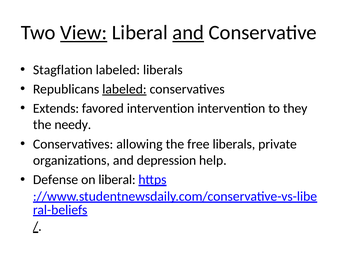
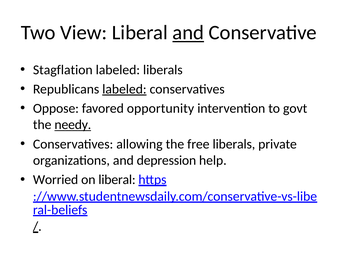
View underline: present -> none (84, 33)
Extends: Extends -> Oppose (56, 109)
favored intervention: intervention -> opportunity (160, 109)
they: they -> govt (295, 109)
needy underline: none -> present (73, 125)
Defense: Defense -> Worried (56, 180)
